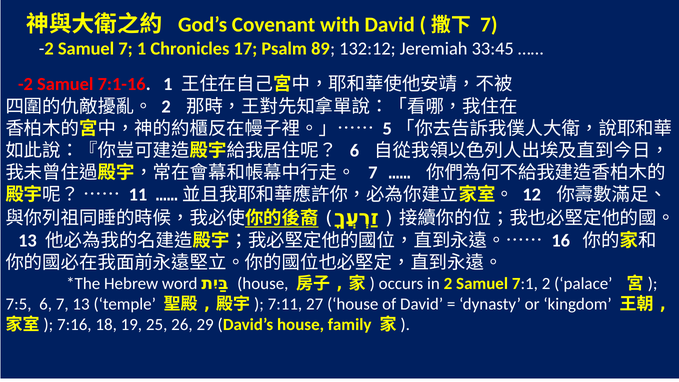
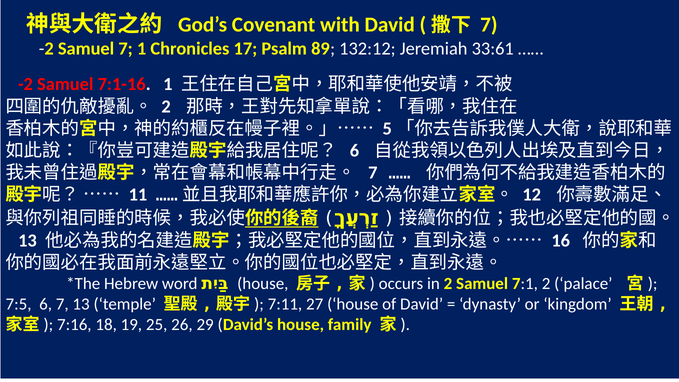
33:45: 33:45 -> 33:61 (493, 49)
